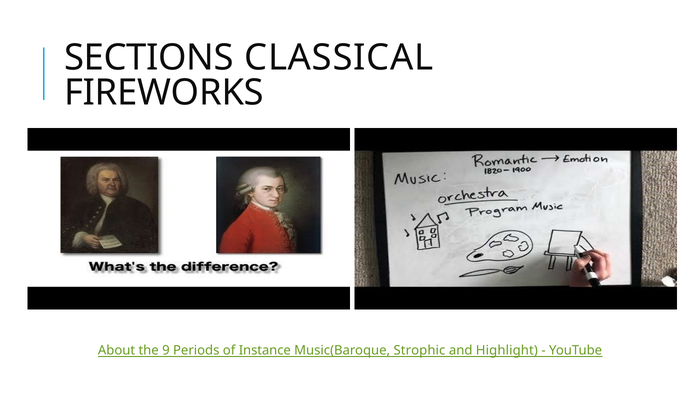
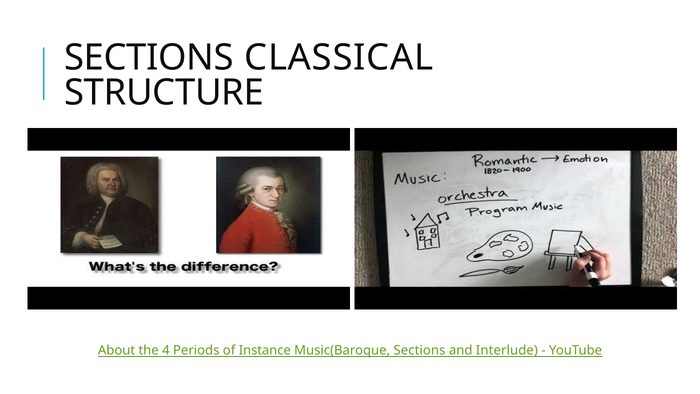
FIREWORKS: FIREWORKS -> STRUCTURE (164, 93)
9: 9 -> 4 (166, 350)
Music(Baroque Strophic: Strophic -> Sections (419, 350)
Highlight: Highlight -> Interlude (507, 350)
